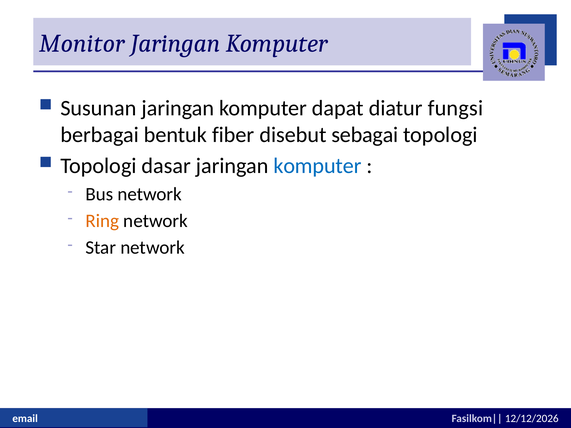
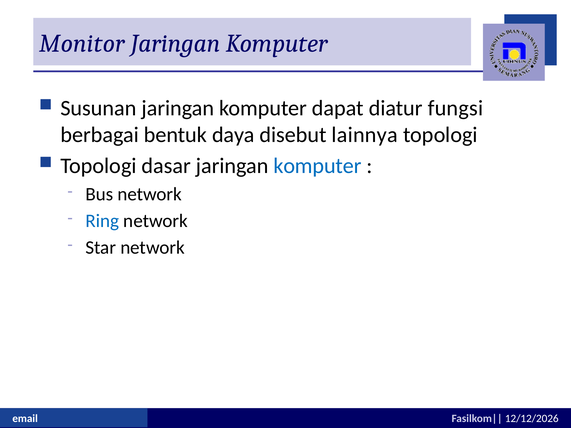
fiber: fiber -> daya (233, 135)
sebagai: sebagai -> lainnya (365, 135)
Ring colour: orange -> blue (102, 221)
